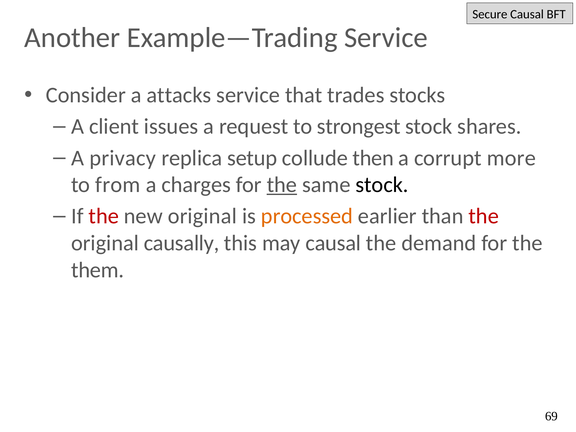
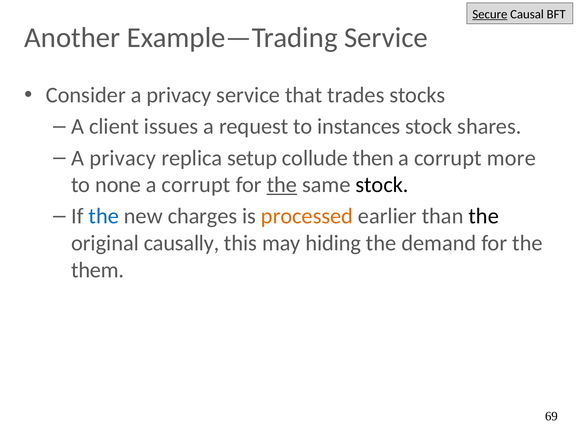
Secure underline: none -> present (490, 14)
Consider a attacks: attacks -> privacy (179, 95)
strongest: strongest -> instances (359, 127)
from: from -> none (118, 185)
charges: charges -> corrupt (196, 185)
the colour: red -> blue (104, 216)
new original: original -> charges (202, 216)
the colour: red -> black (484, 216)
may causal: causal -> hiding (333, 243)
